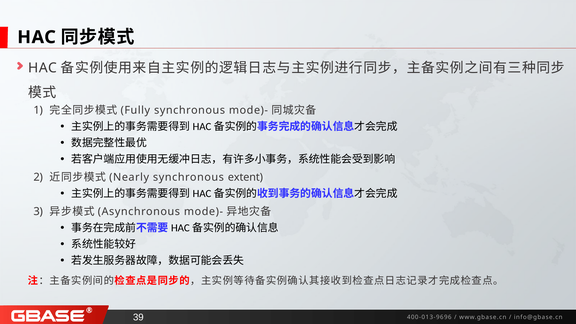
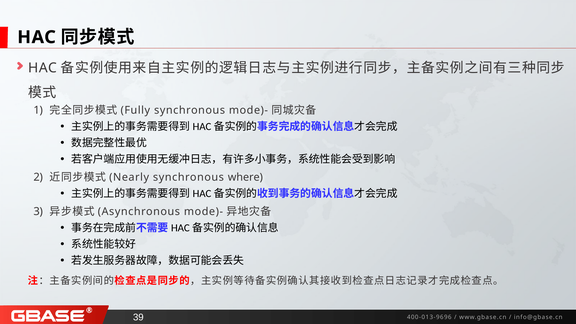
extent: extent -> where (245, 177)
